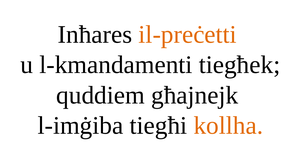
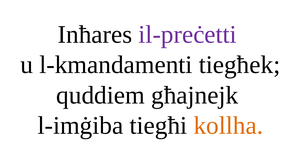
il-preċetti colour: orange -> purple (188, 34)
